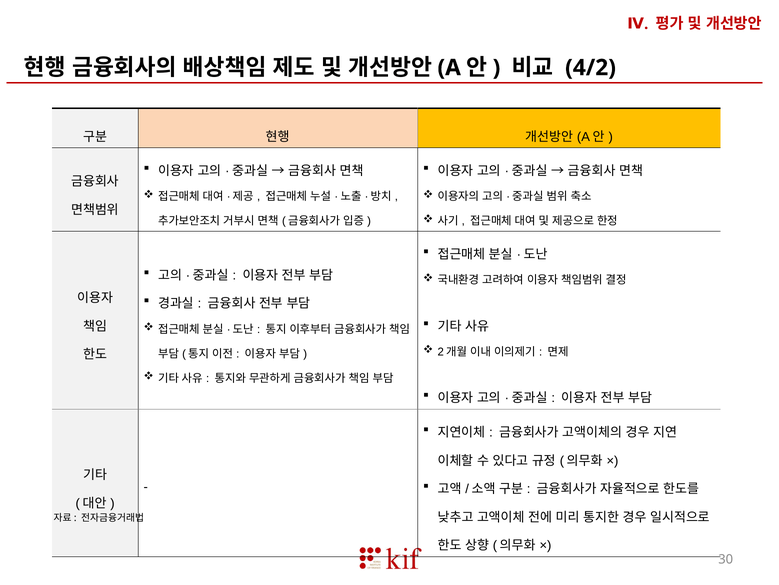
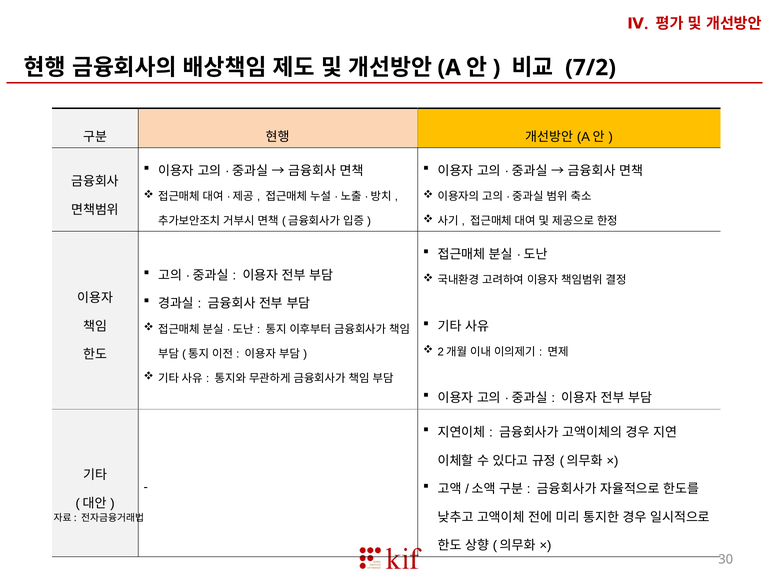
4/2: 4/2 -> 7/2 (591, 68)
